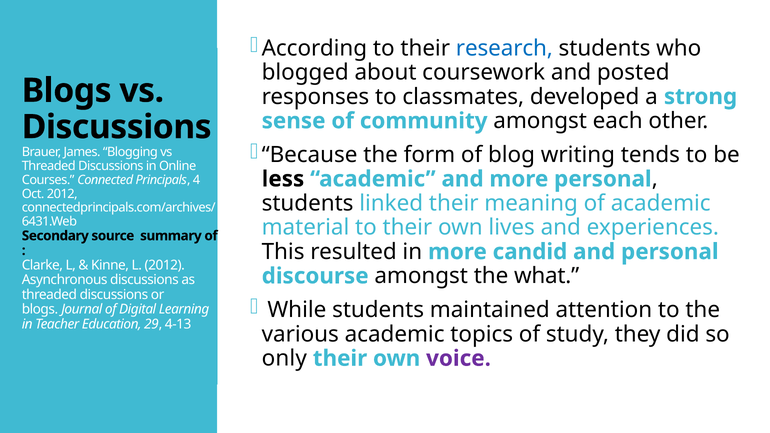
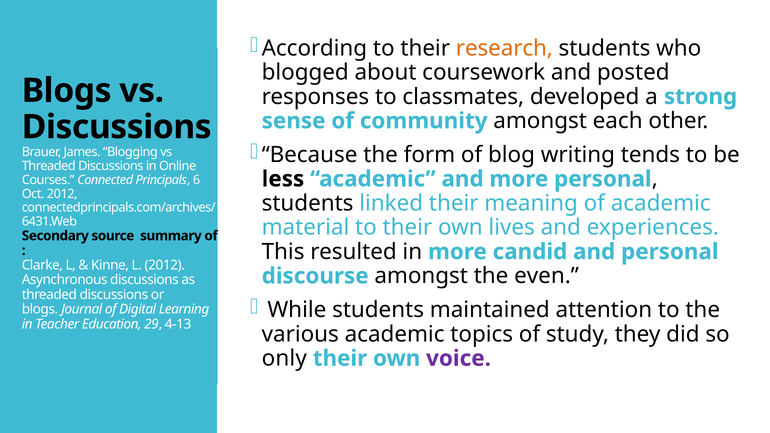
research colour: blue -> orange (504, 48)
4: 4 -> 6 (196, 180)
what: what -> even (547, 276)
